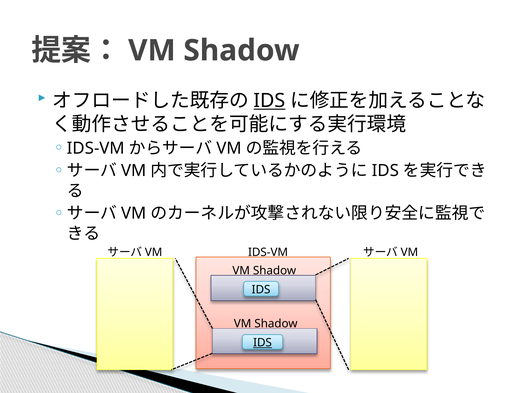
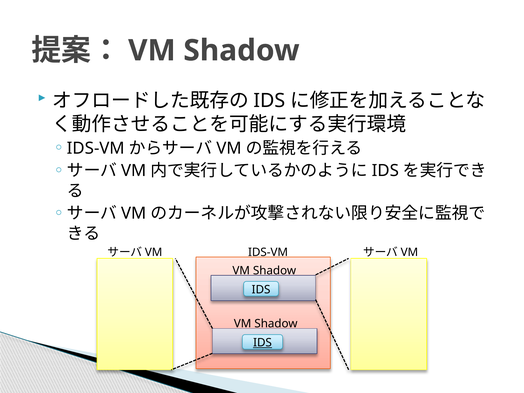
IDS underline: present -> none (269, 101)
